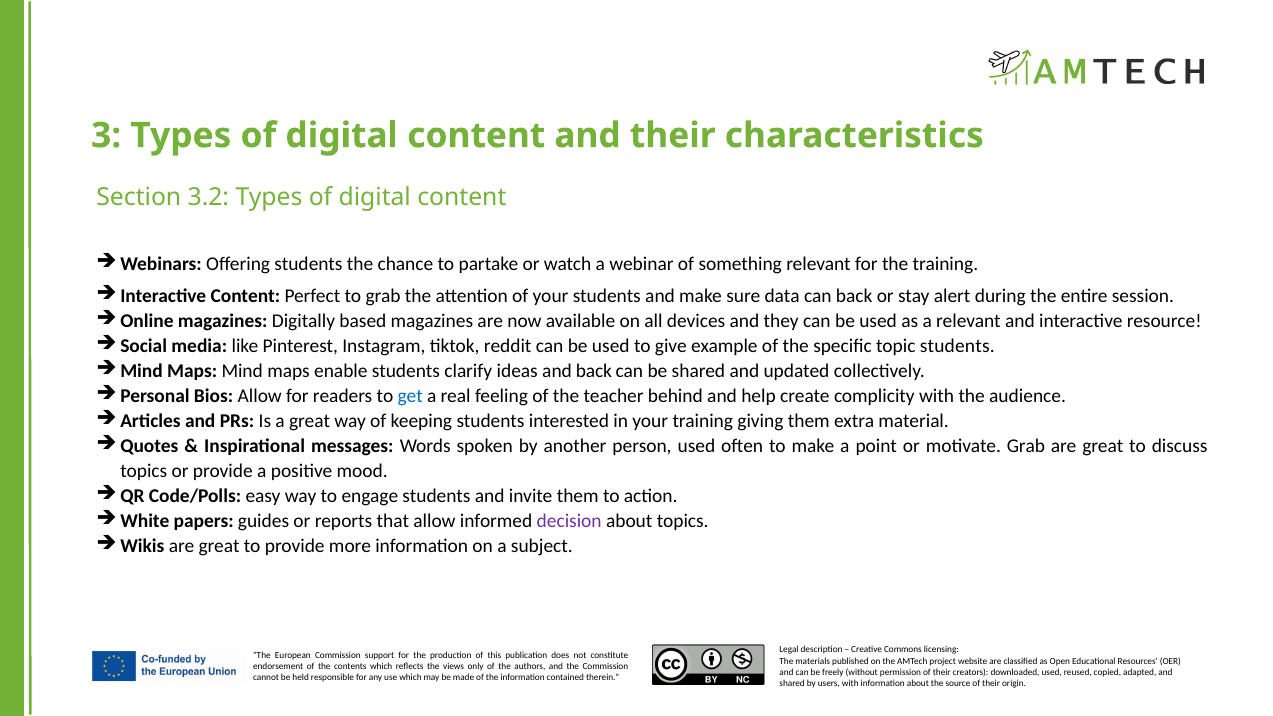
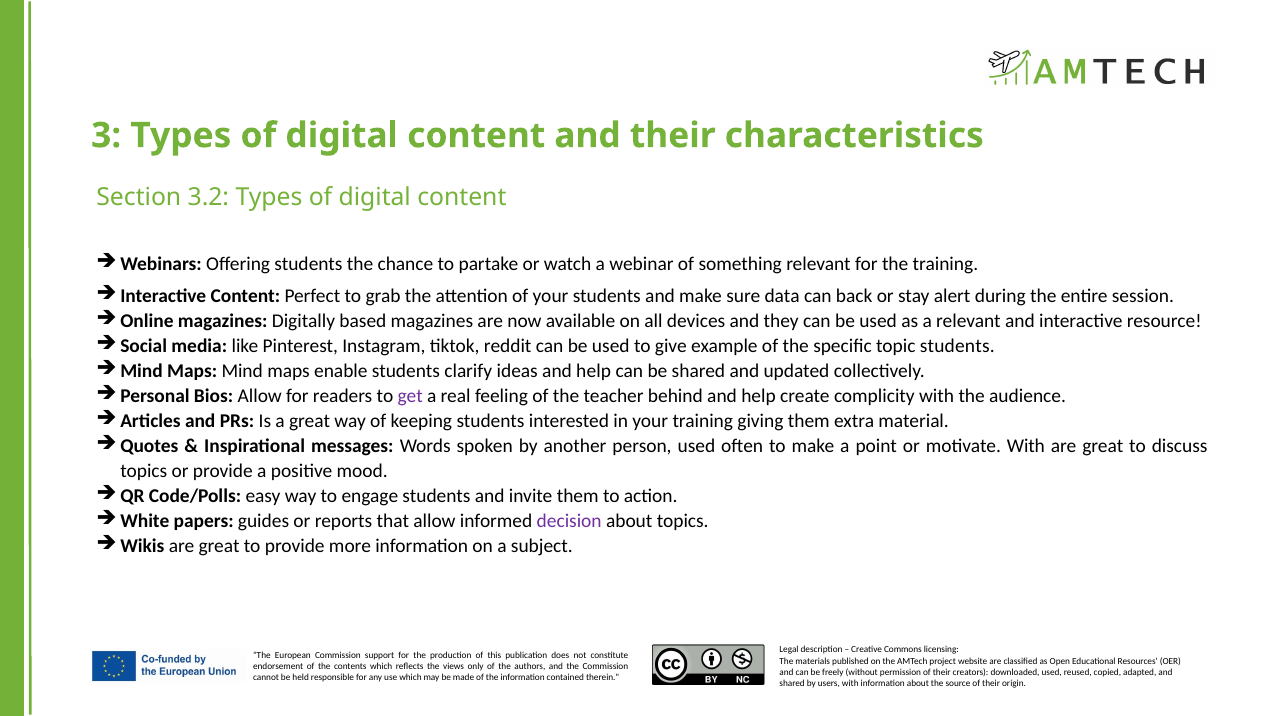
ideas and back: back -> help (594, 371)
get colour: blue -> purple (410, 396)
motivate Grab: Grab -> With (1026, 446)
